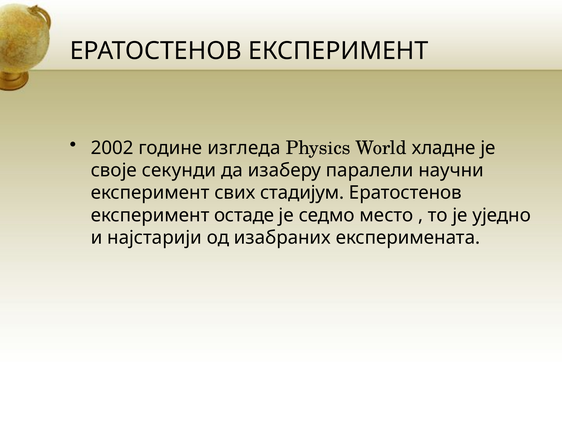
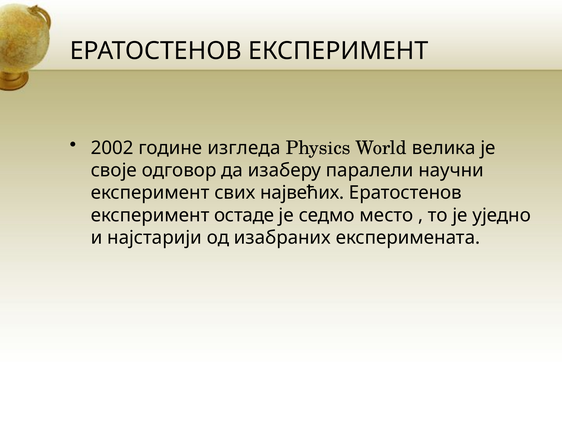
хладне: хладне -> велика (444, 148)
секунди: секунди -> одговор (179, 170)
стадијум: стадијум -> највећих (302, 193)
